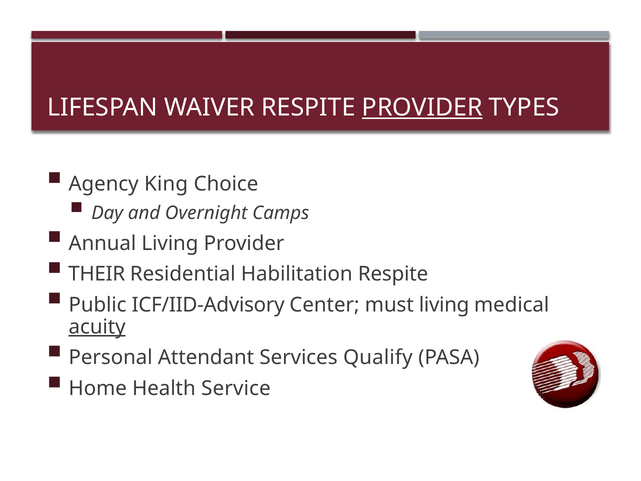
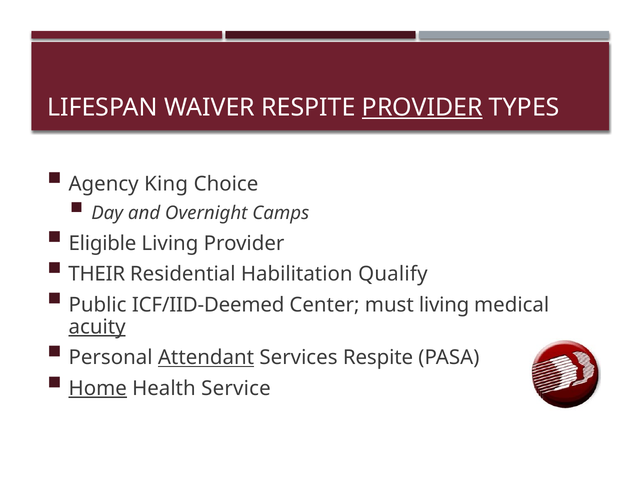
Annual: Annual -> Eligible (102, 243)
Habilitation Respite: Respite -> Qualify (393, 274)
ICF/IID-Advisory: ICF/IID-Advisory -> ICF/IID-Deemed (208, 305)
Attendant underline: none -> present (206, 358)
Services Qualify: Qualify -> Respite (378, 358)
Home underline: none -> present (98, 388)
